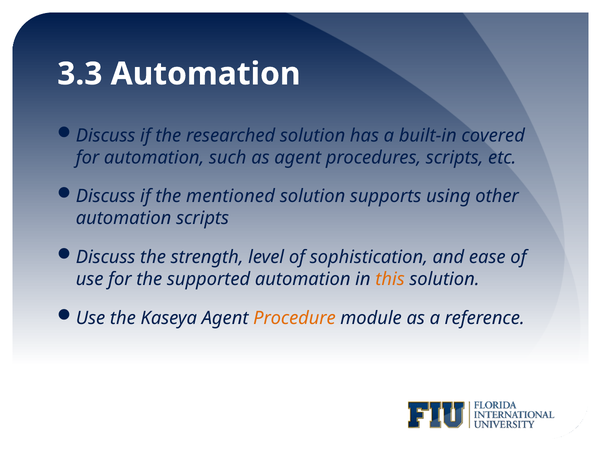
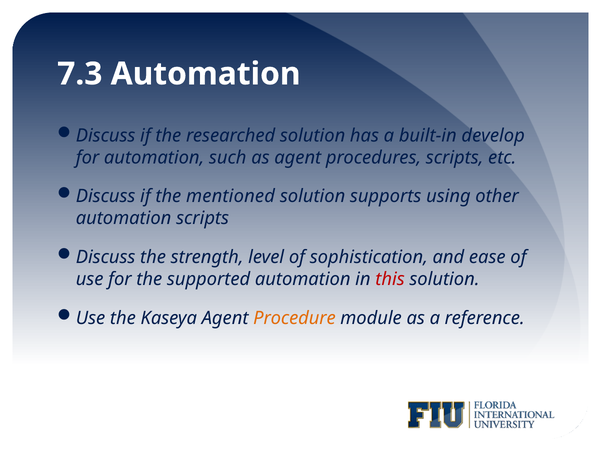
3.3: 3.3 -> 7.3 (80, 74)
covered: covered -> develop (493, 136)
this colour: orange -> red (390, 279)
